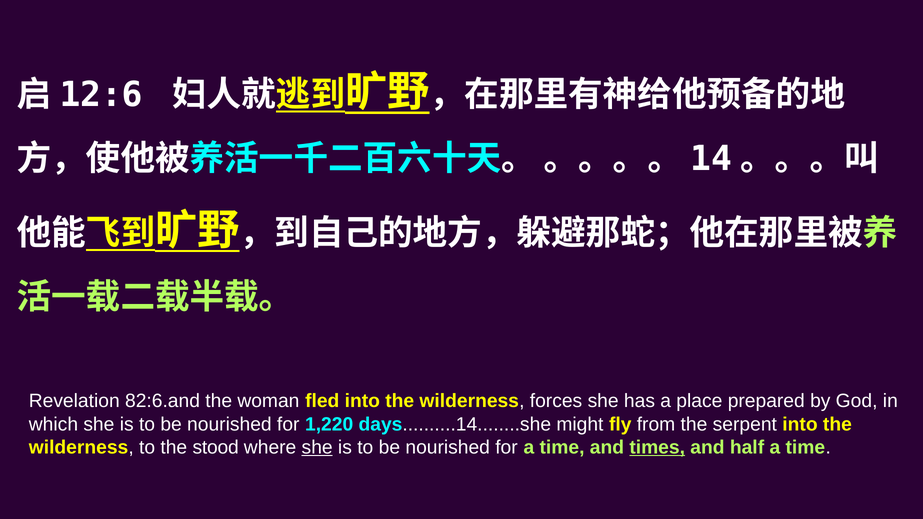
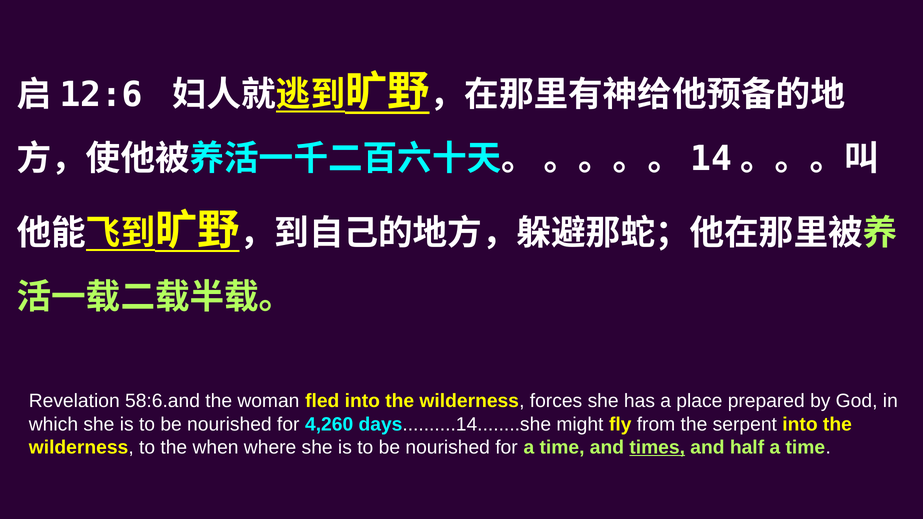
82:6.and: 82:6.and -> 58:6.and (163, 401)
1,220: 1,220 -> 4,260 (329, 424)
stood: stood -> when (216, 447)
she underline: present -> none (317, 447)
